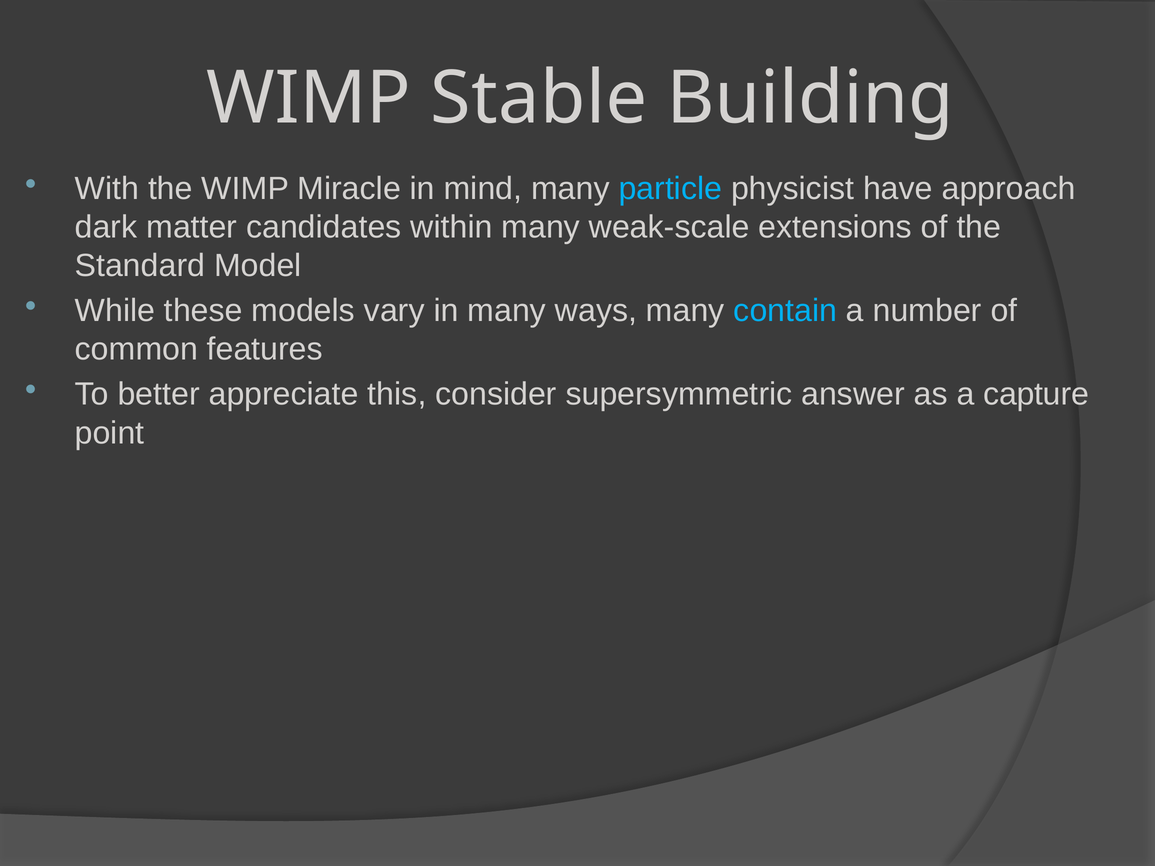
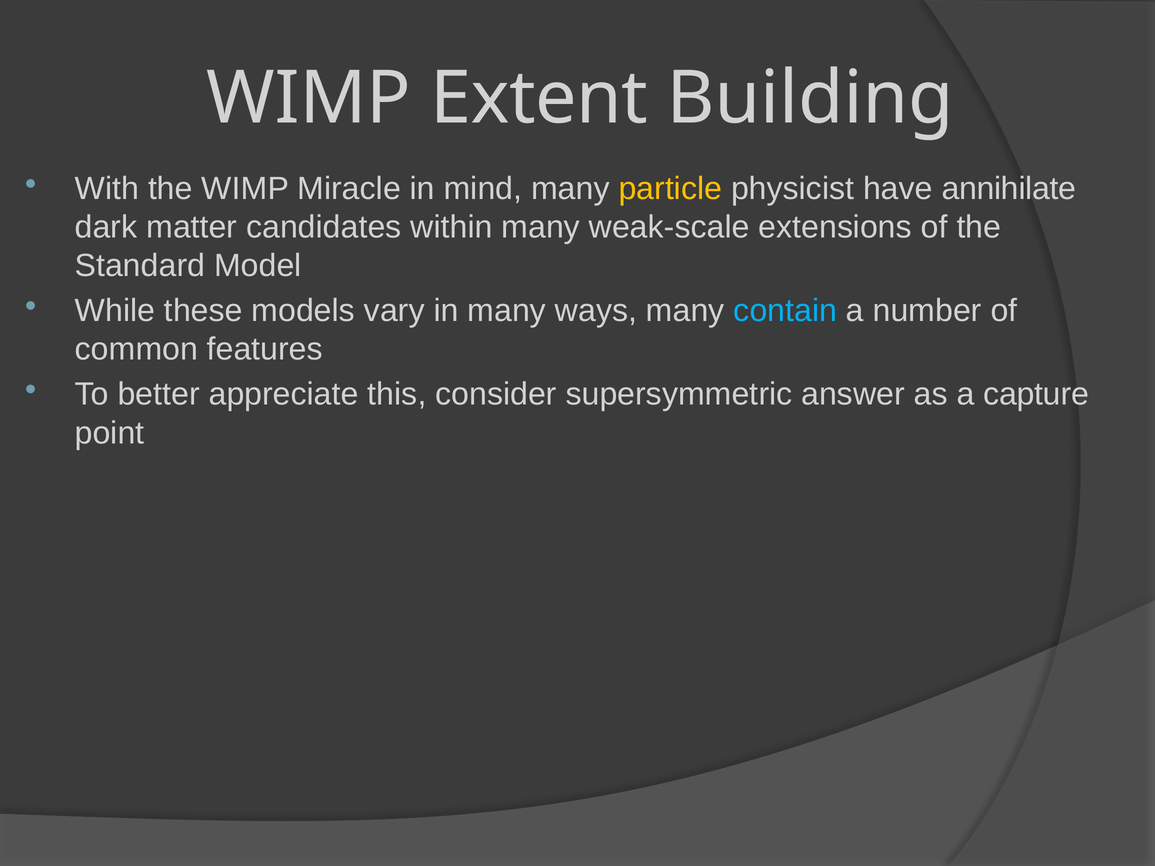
Stable: Stable -> Extent (539, 98)
particle colour: light blue -> yellow (670, 189)
approach: approach -> annihilate (1009, 189)
